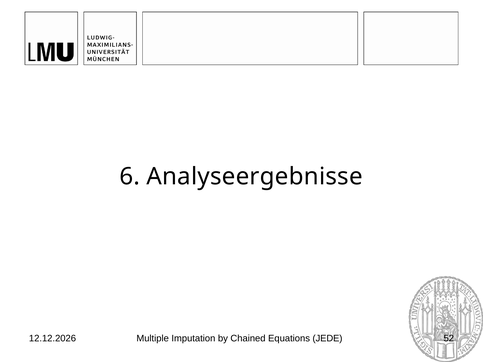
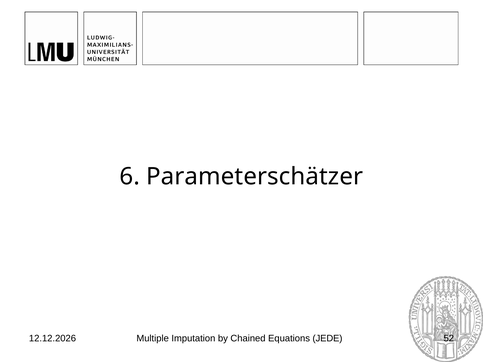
Analyseergebnisse: Analyseergebnisse -> Parameterschätzer (255, 177)
